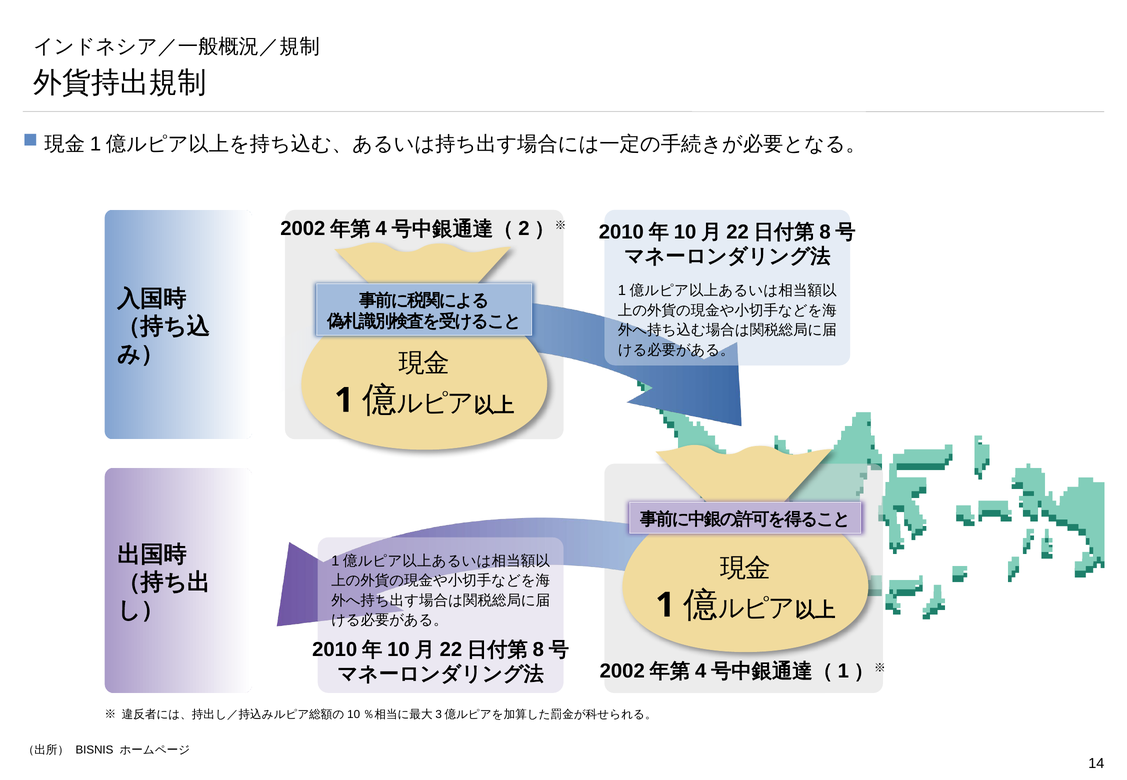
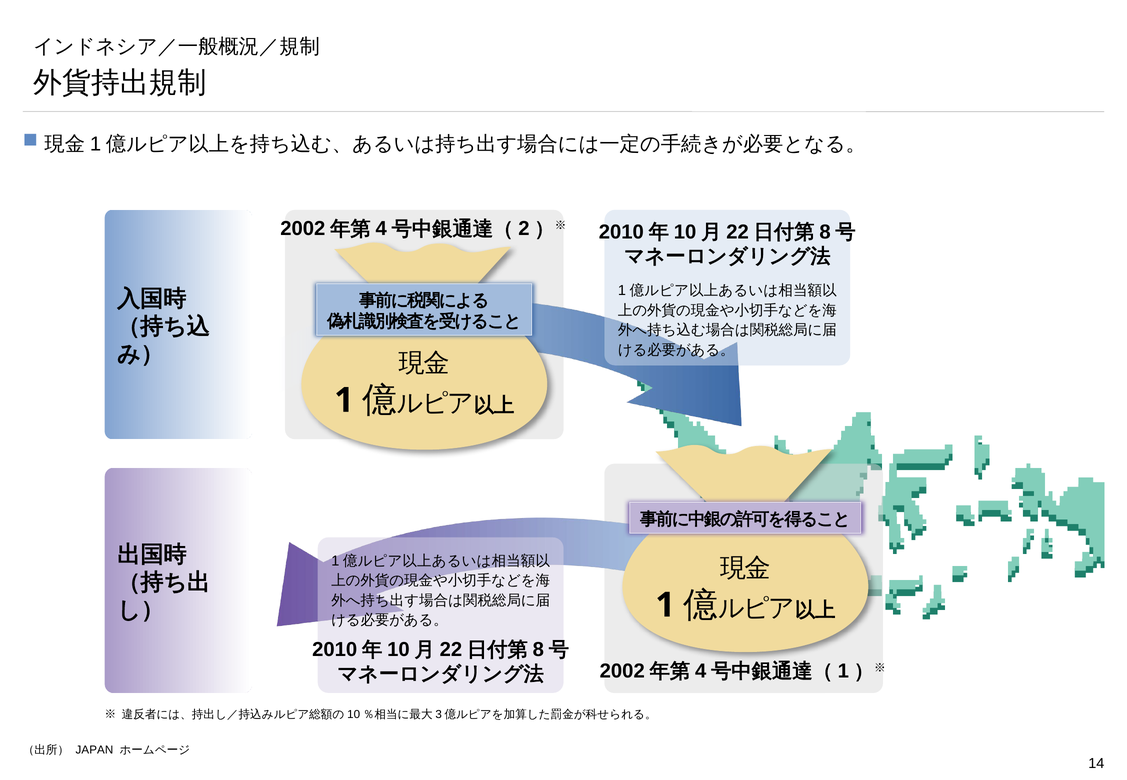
BISNIS: BISNIS -> JAPAN (94, 750)
